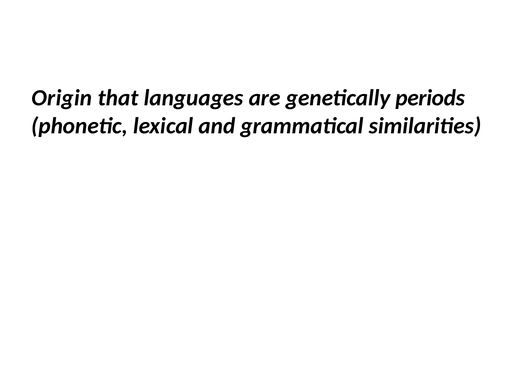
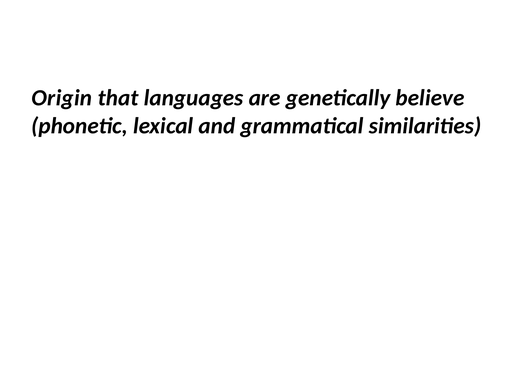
periods: periods -> believe (430, 98)
